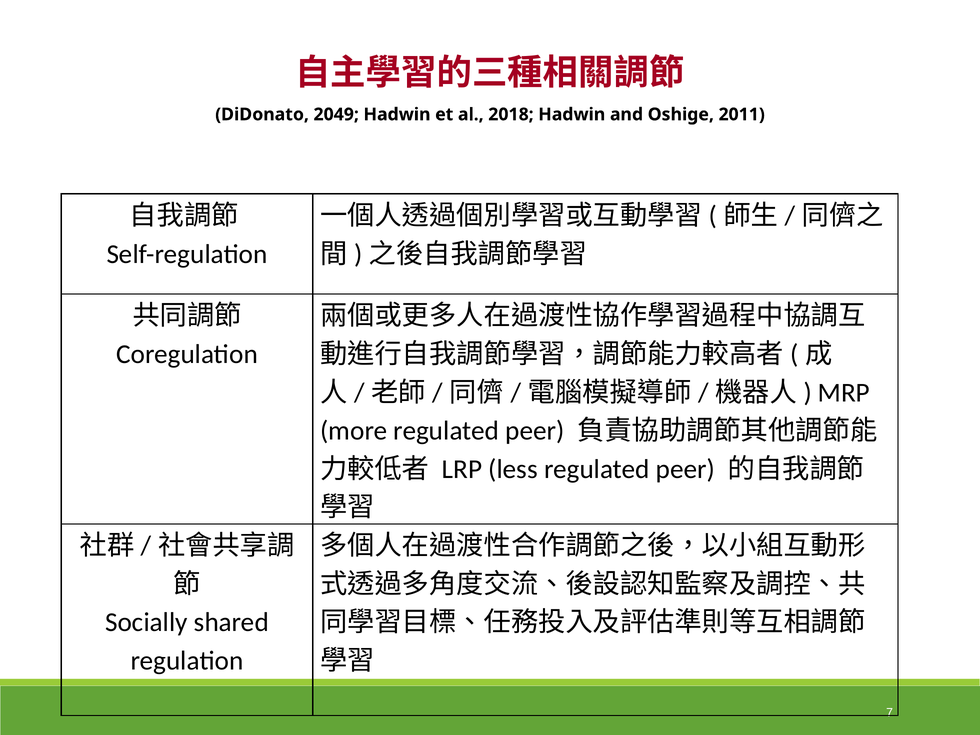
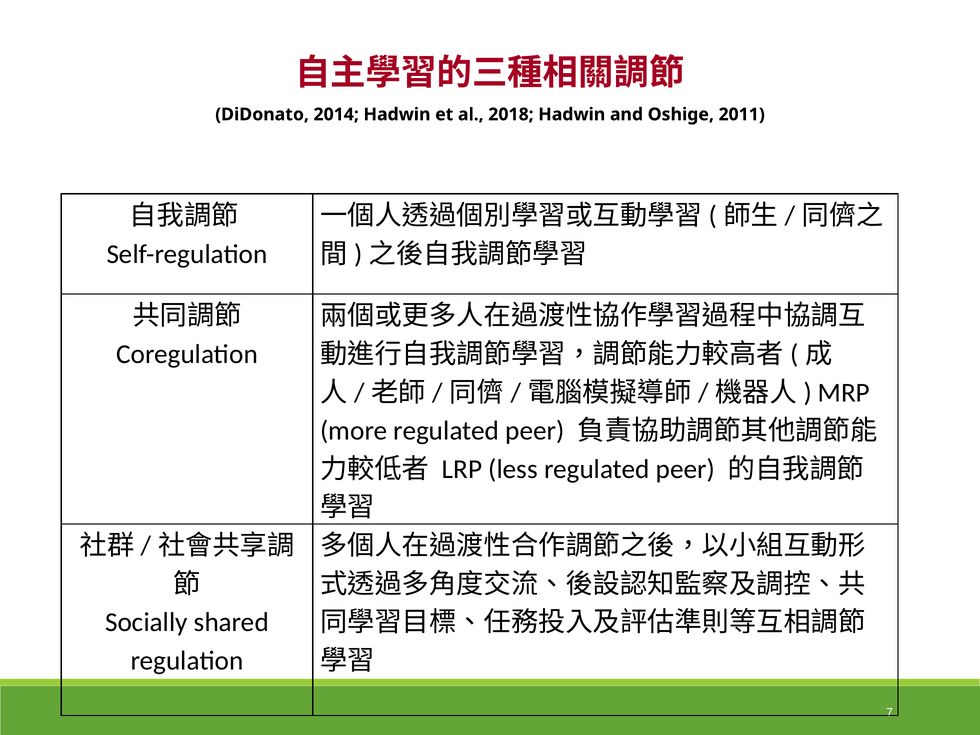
2049: 2049 -> 2014 (336, 114)
